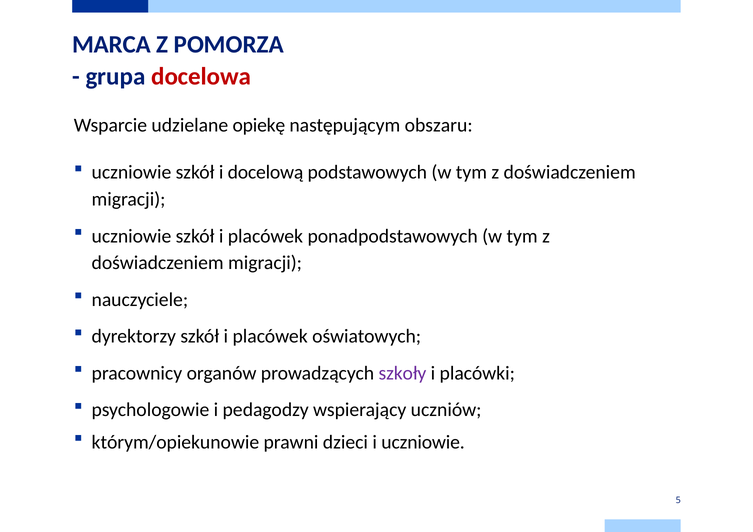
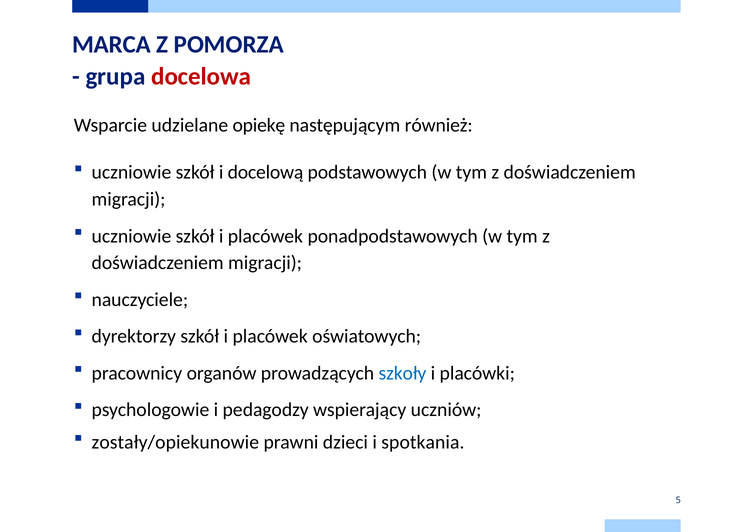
obszaru: obszaru -> również (439, 125)
szkoły colour: purple -> blue (402, 373)
którym/opiekunowie: którym/opiekunowie -> zostały/opiekunowie (175, 443)
i uczniowie: uczniowie -> spotkania (423, 443)
